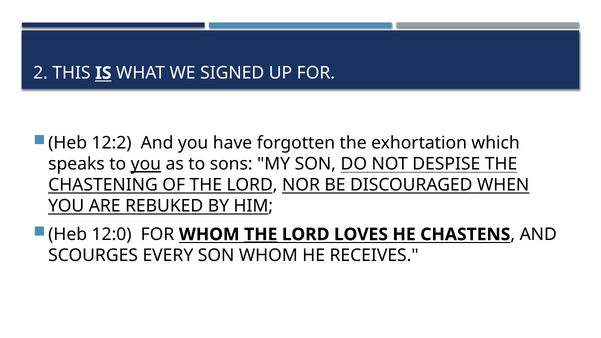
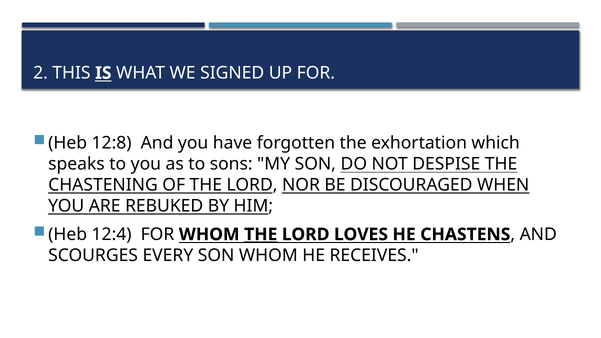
12:2: 12:2 -> 12:8 (112, 143)
you underline: present -> none (146, 164)
12:0: 12:0 -> 12:4 (112, 234)
